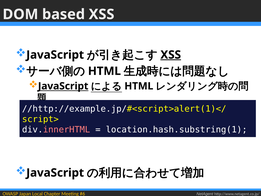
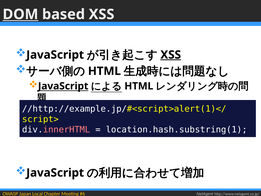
DOM underline: none -> present (20, 14)
